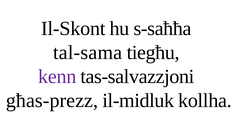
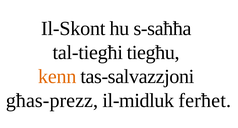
tal-sama: tal-sama -> tal-tiegħi (88, 53)
kenn colour: purple -> orange (57, 77)
kollha: kollha -> ferħet (205, 101)
